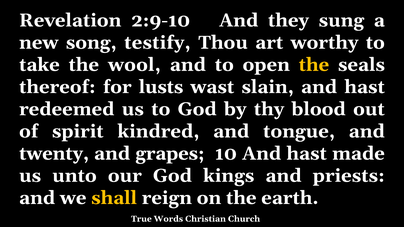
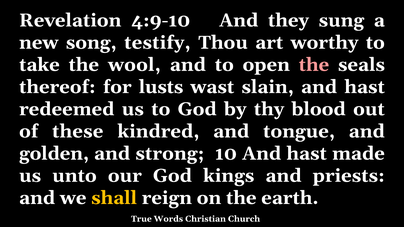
2:9-10: 2:9-10 -> 4:9-10 (161, 20)
the colour: yellow -> pink (314, 65)
spirit: spirit -> these (78, 131)
twenty: twenty -> golden (54, 154)
grapes: grapes -> strong (170, 154)
